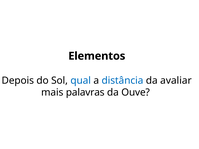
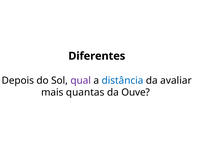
Elementos: Elementos -> Diferentes (97, 56)
qual colour: blue -> purple (81, 81)
palavras: palavras -> quantas (85, 93)
